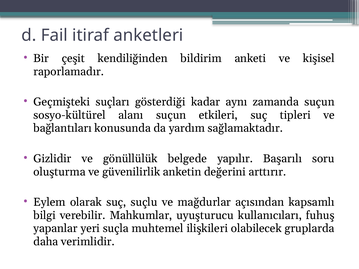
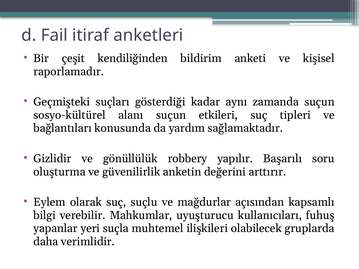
belgede: belgede -> robbery (187, 159)
